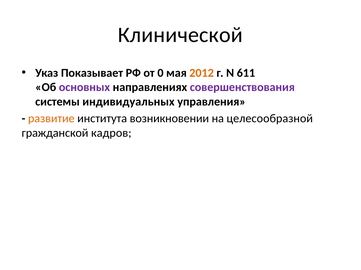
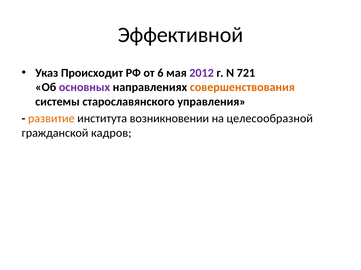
Клинической: Клинической -> Эффективной (180, 35)
Показывает: Показывает -> Происходит (92, 73)
0: 0 -> 6 (160, 73)
2012 colour: orange -> purple (202, 73)
611: 611 -> 721 (246, 73)
совершенствования colour: purple -> orange (242, 87)
индивидуальных: индивидуальных -> старославянского (129, 102)
